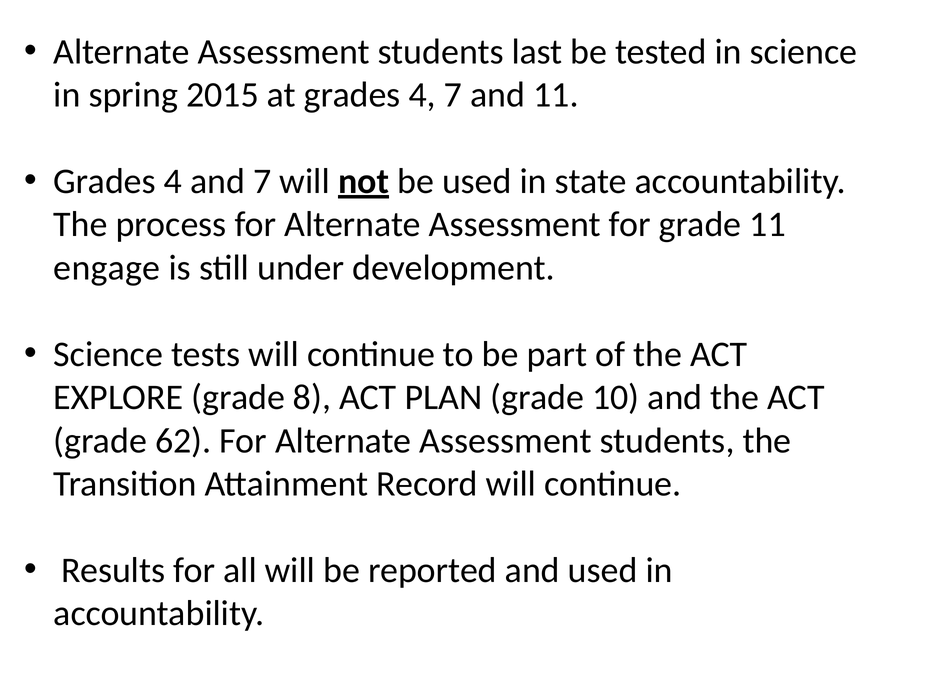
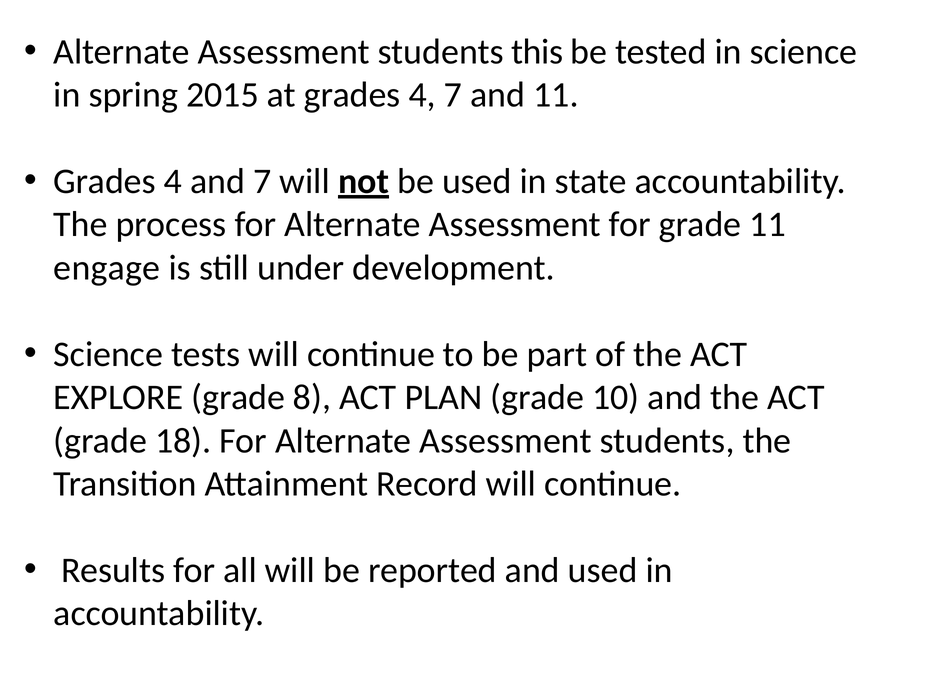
last: last -> this (537, 52)
62: 62 -> 18 (183, 440)
